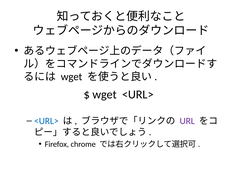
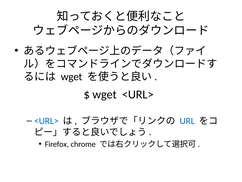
URL colour: purple -> blue (187, 121)
